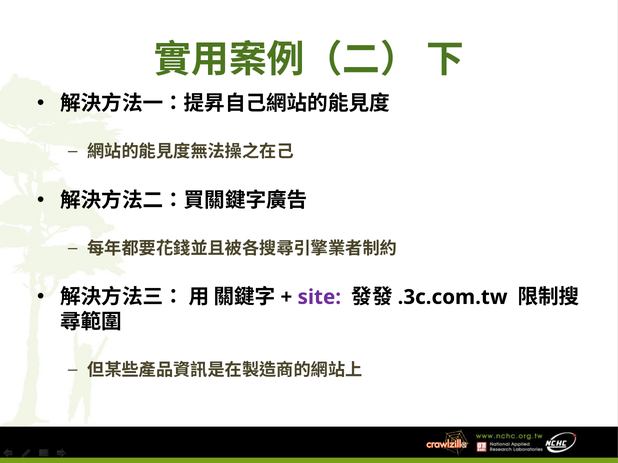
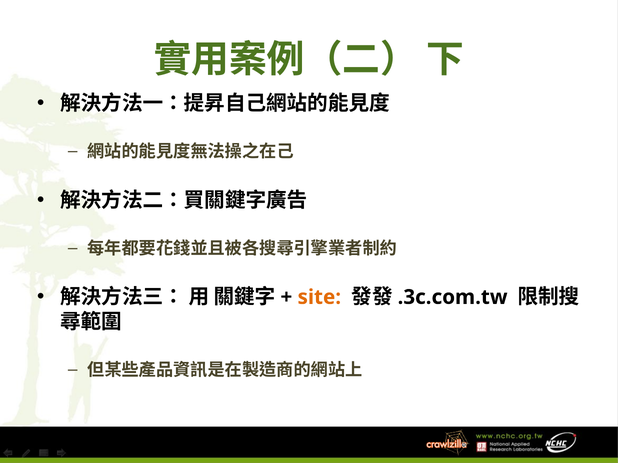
site colour: purple -> orange (319, 297)
